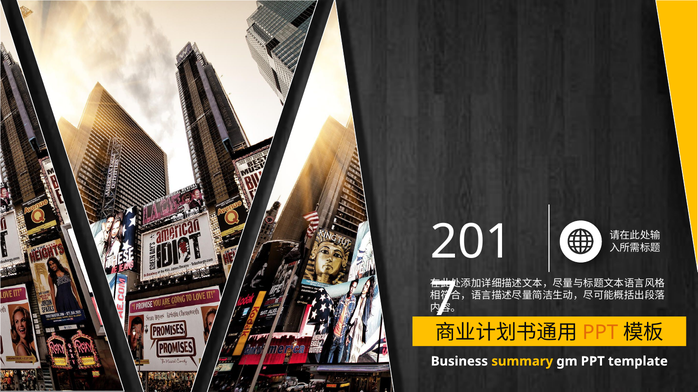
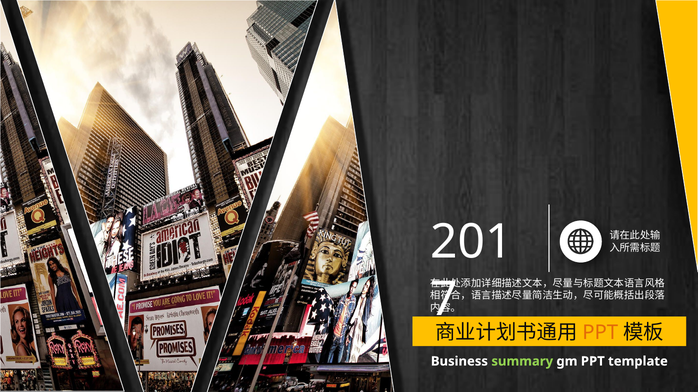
summary colour: yellow -> light green (522, 362)
